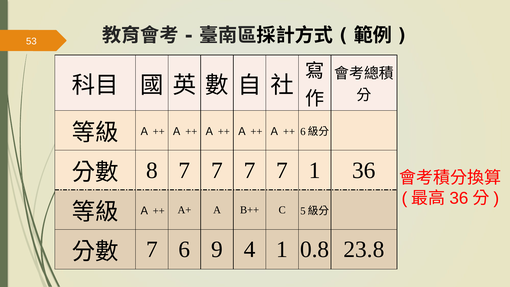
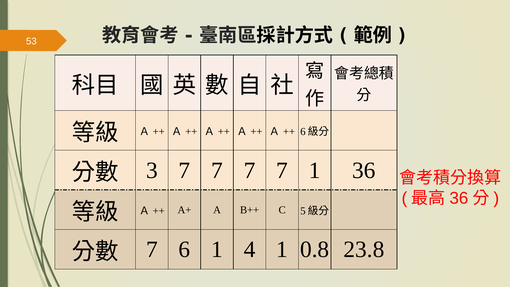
8: 8 -> 3 (152, 170)
6 9: 9 -> 1 (217, 249)
